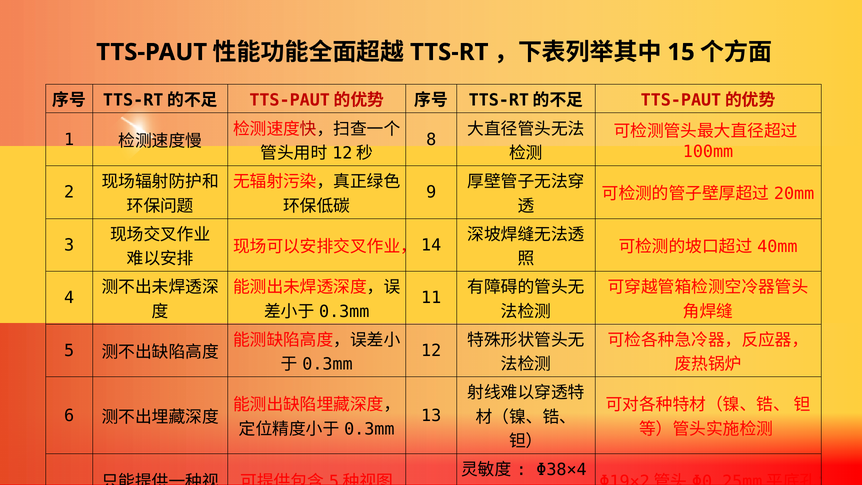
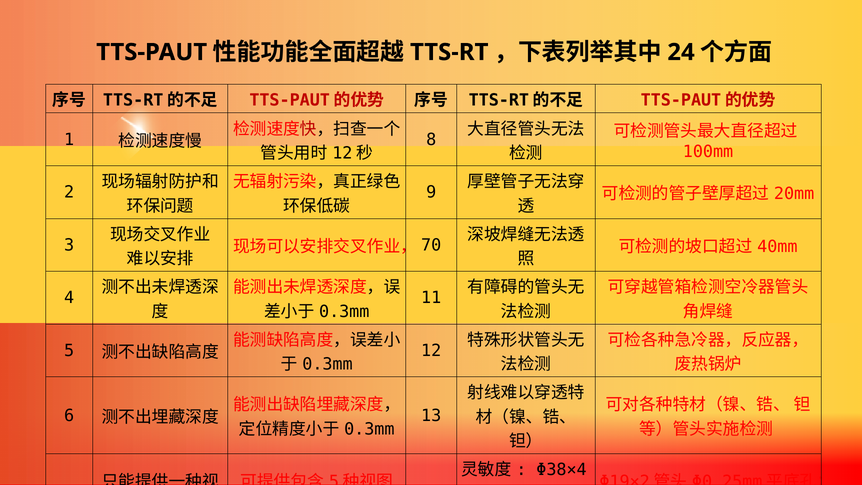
15: 15 -> 24 (681, 52)
14: 14 -> 70 (431, 245)
